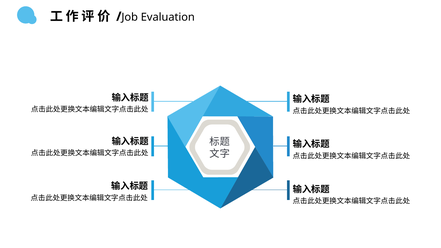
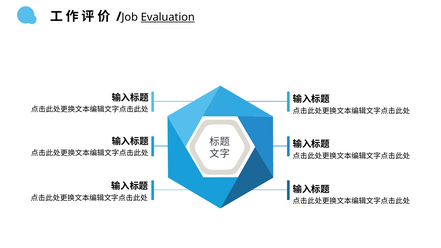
Evaluation underline: none -> present (168, 17)
